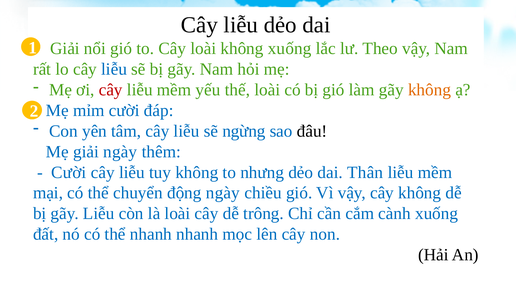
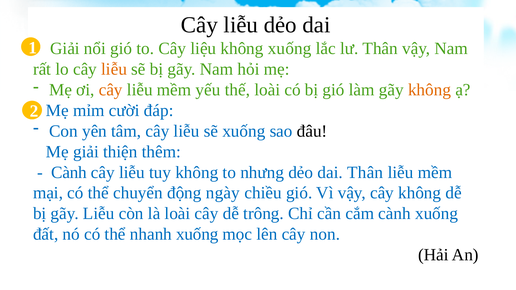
Cây loài: loài -> liệu (203, 49)
lư Theo: Theo -> Thân (380, 49)
liễu colour: blue -> orange (114, 69)
cây colour: red -> orange (111, 90)
sẽ ngừng: ngừng -> xuống (244, 131)
giải ngày: ngày -> thiện (120, 152)
Cười: Cười -> Cành (69, 173)
nhanh nhanh: nhanh -> xuống (197, 234)
